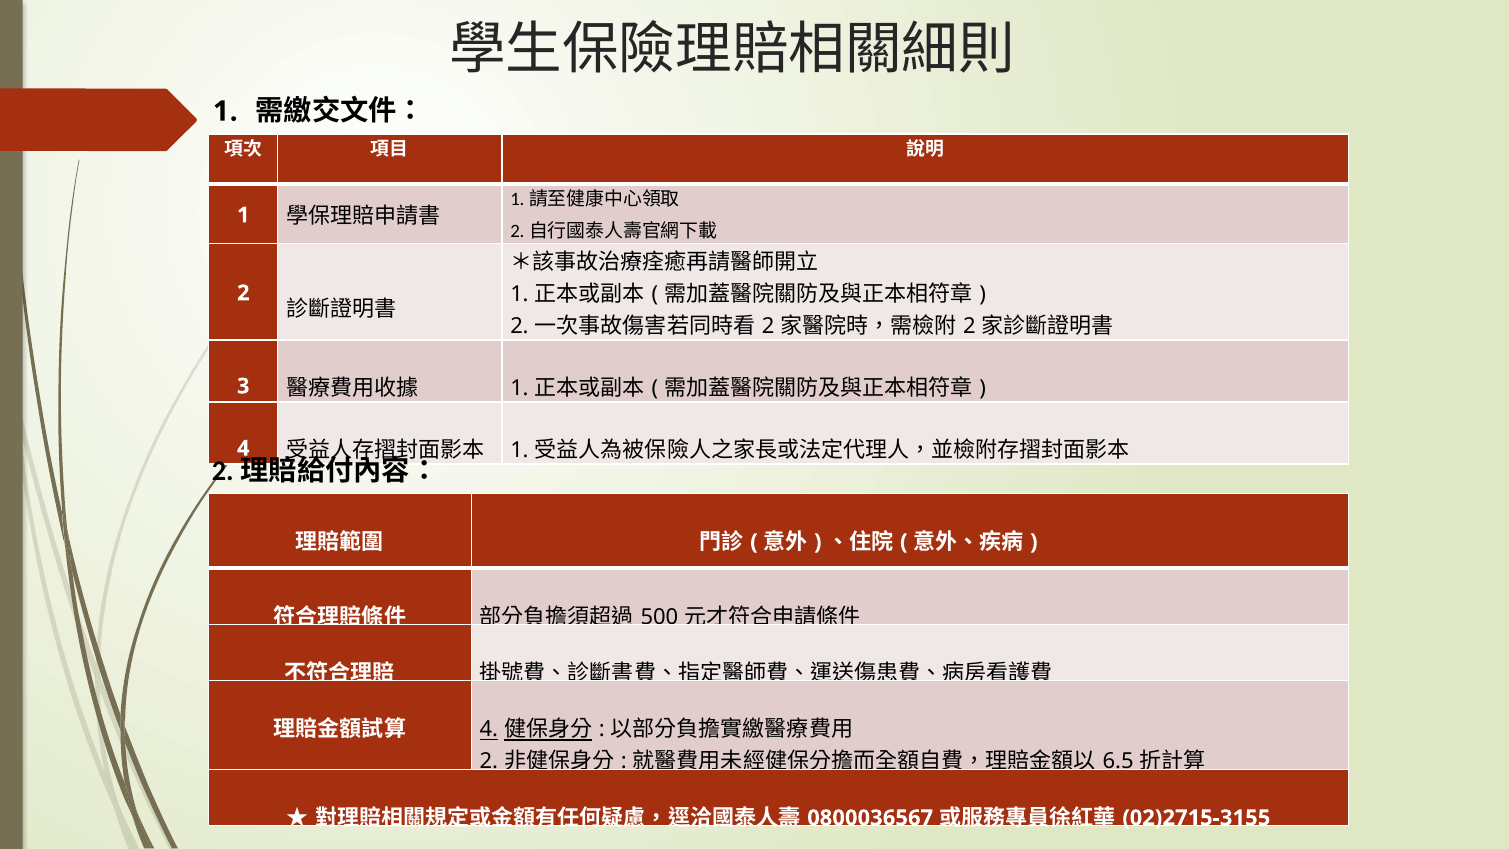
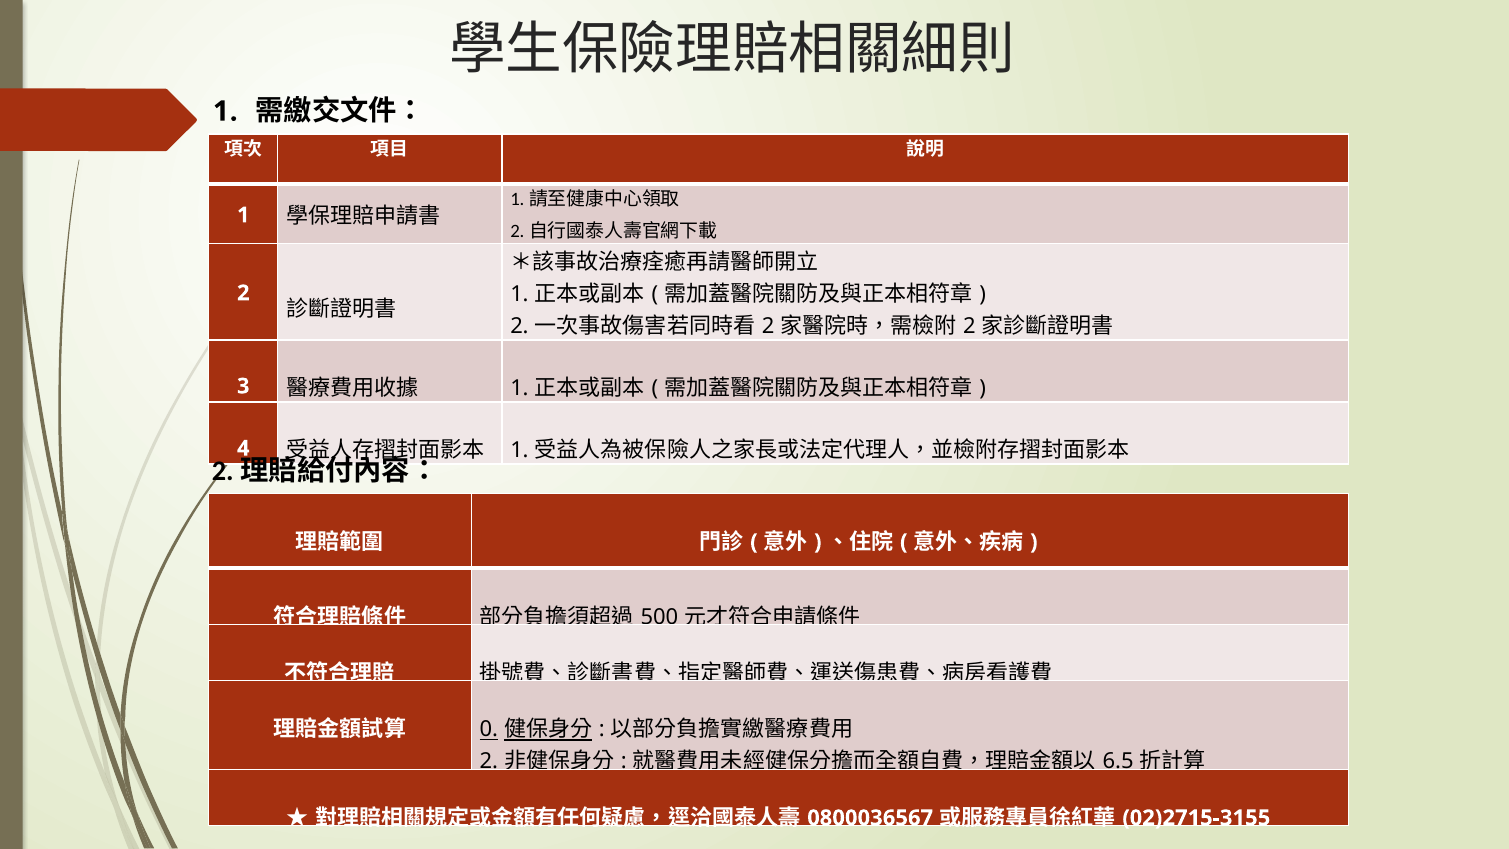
4: 4 -> 0 (489, 729)
